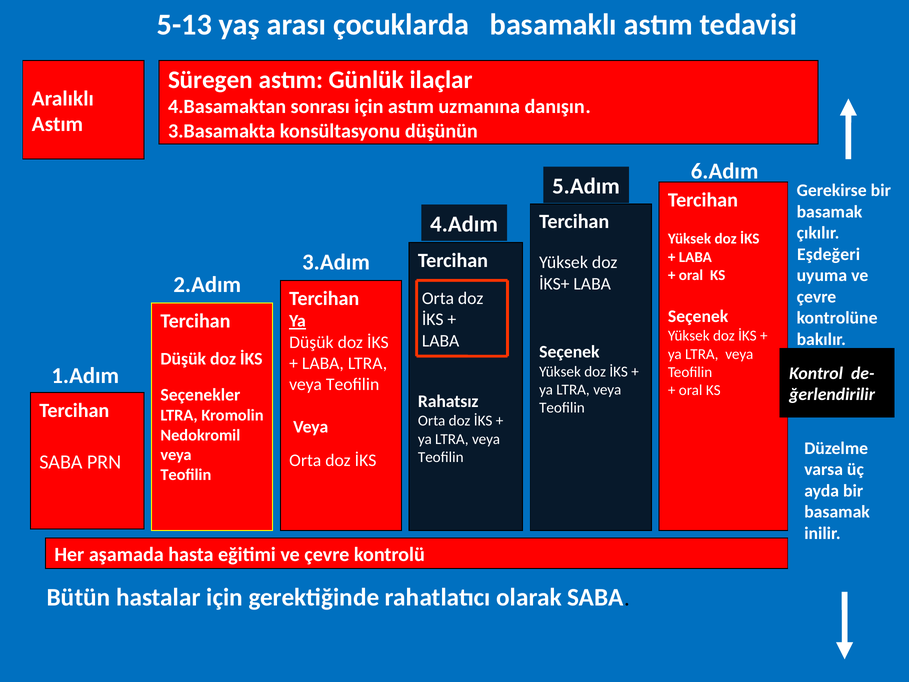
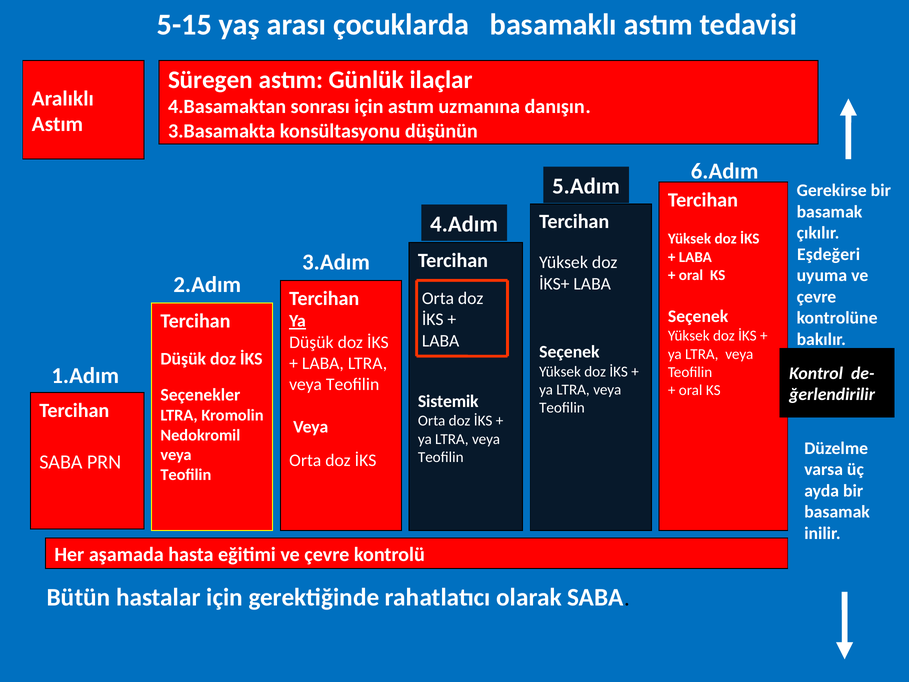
5-13: 5-13 -> 5-15 (184, 25)
Rahatsız: Rahatsız -> Sistemik (448, 401)
